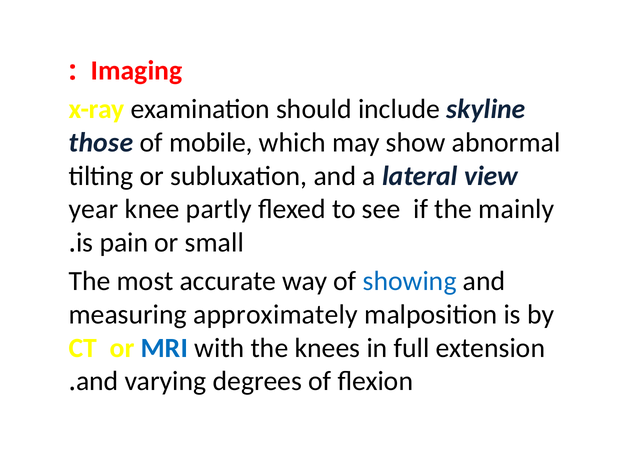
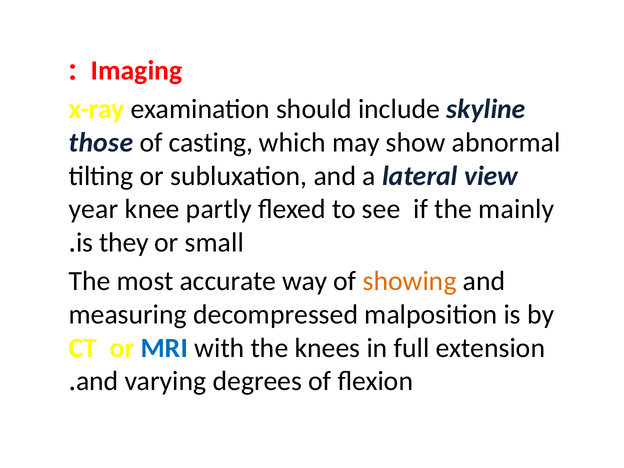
mobile: mobile -> casting (211, 143)
pain: pain -> they (124, 242)
showing colour: blue -> orange (410, 281)
approximately: approximately -> decompressed (276, 315)
